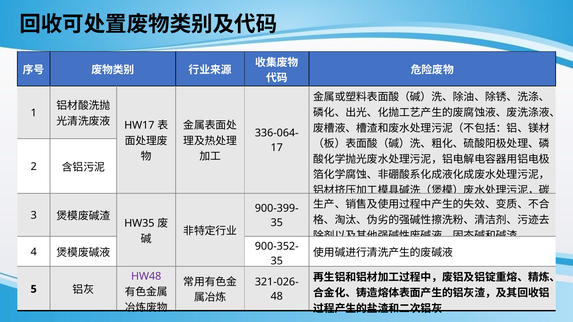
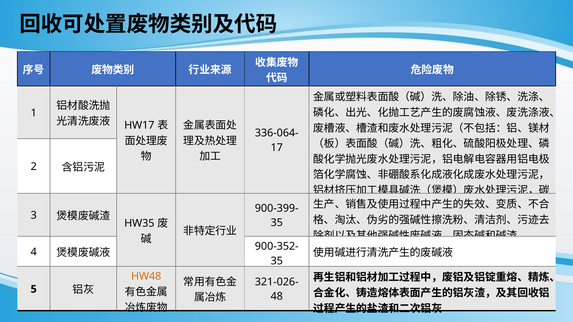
HW48 colour: purple -> orange (146, 277)
